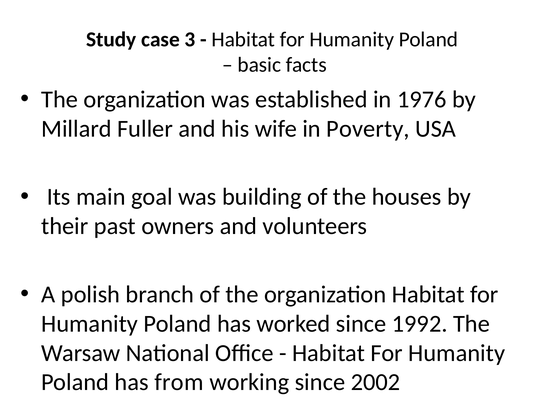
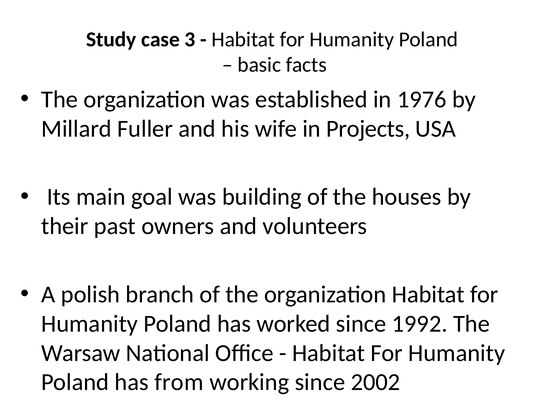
Poverty: Poverty -> Projects (368, 129)
